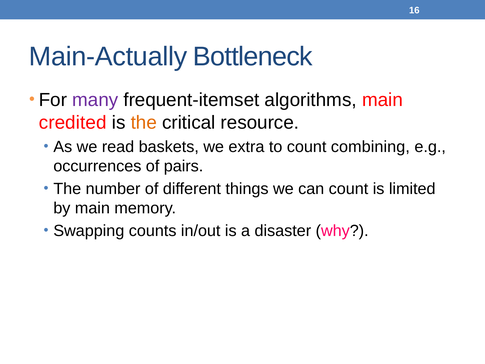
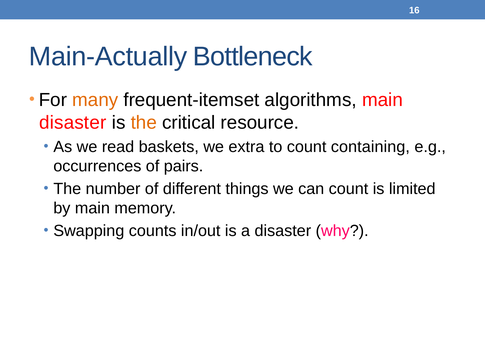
many colour: purple -> orange (95, 100)
credited: credited -> disaster (73, 123)
combining: combining -> containing (370, 147)
